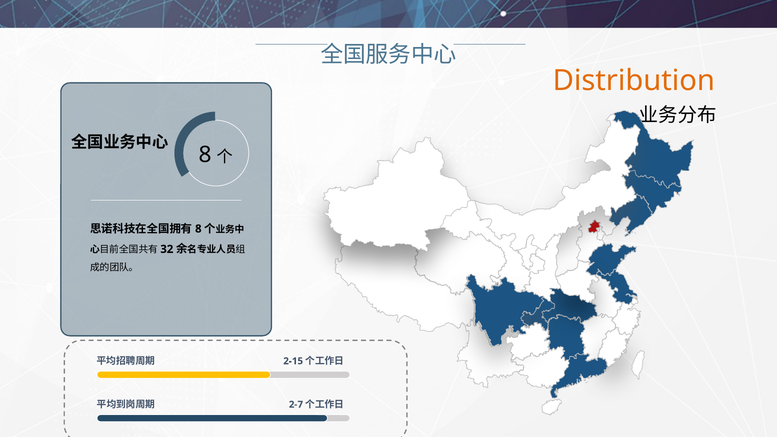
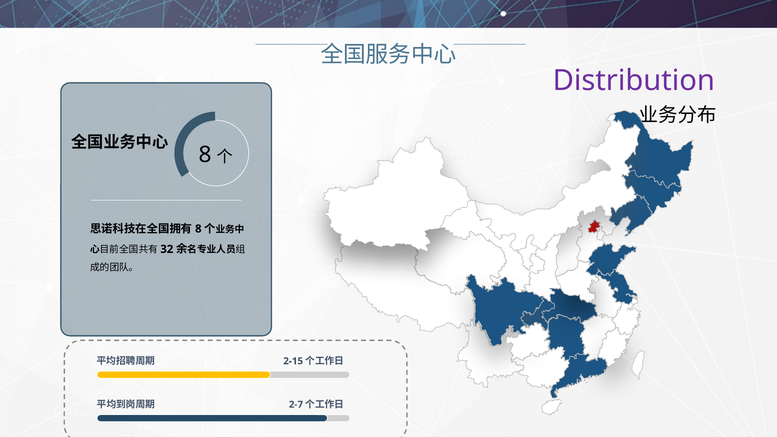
Distribution colour: orange -> purple (634, 80)
